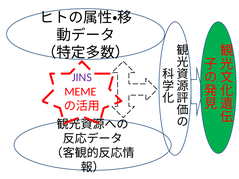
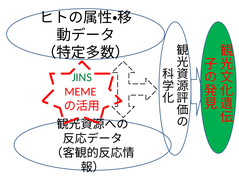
JINS colour: purple -> green (82, 77)
